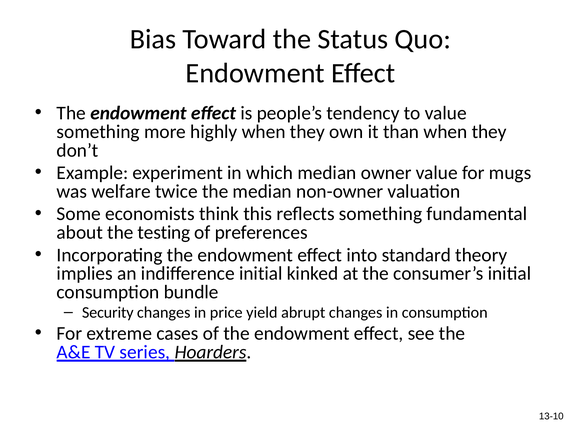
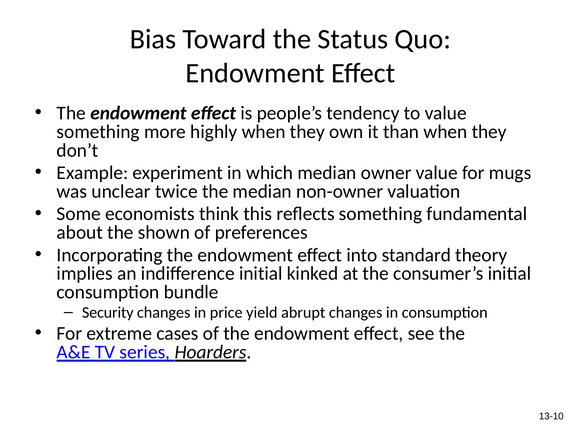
welfare: welfare -> unclear (121, 191)
testing: testing -> shown (164, 232)
